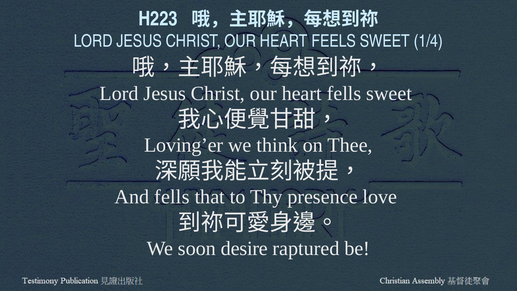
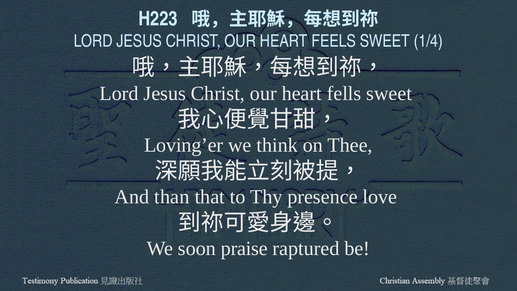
And fells: fells -> than (172, 197)
desire: desire -> praise (244, 248)
